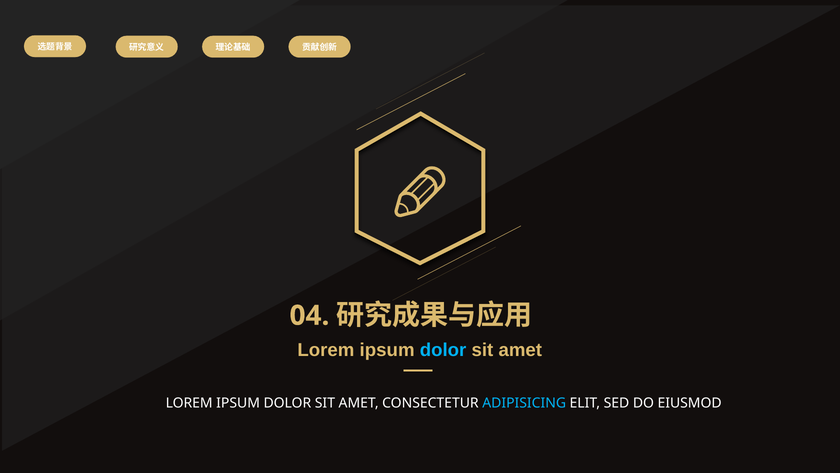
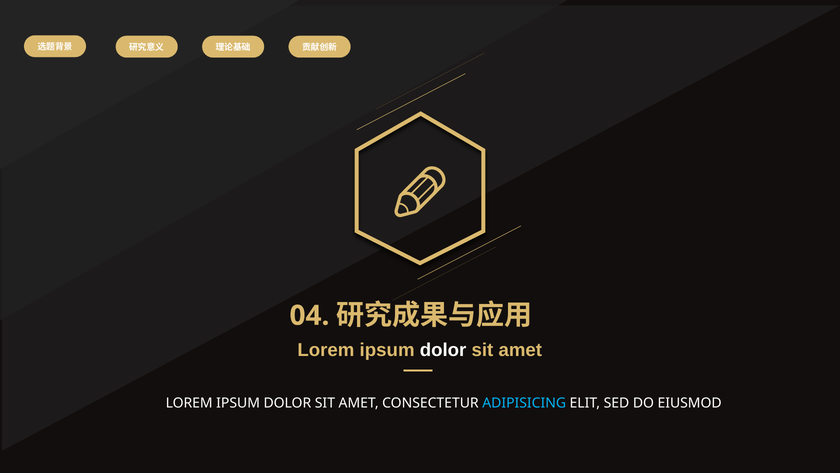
dolor colour: light blue -> white (443, 350)
